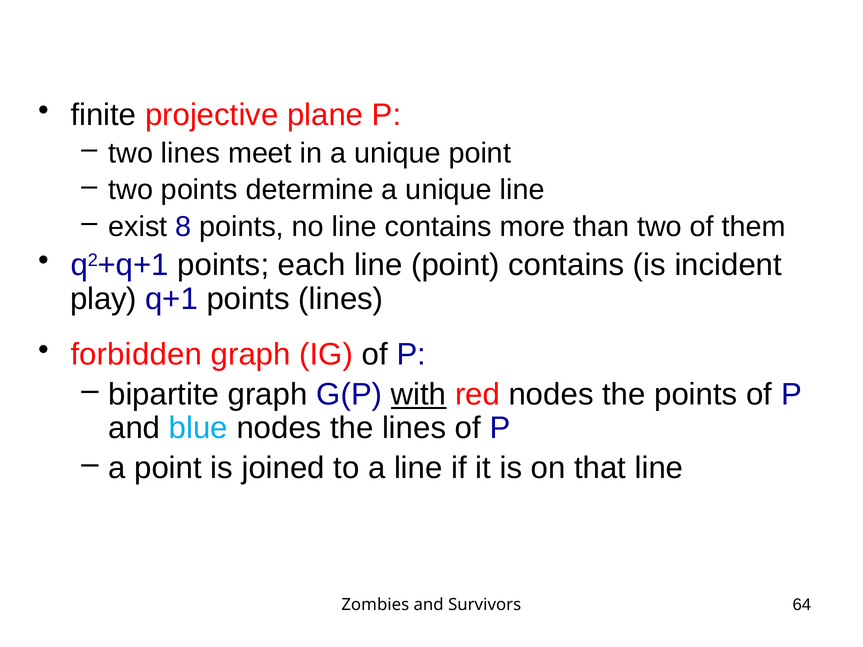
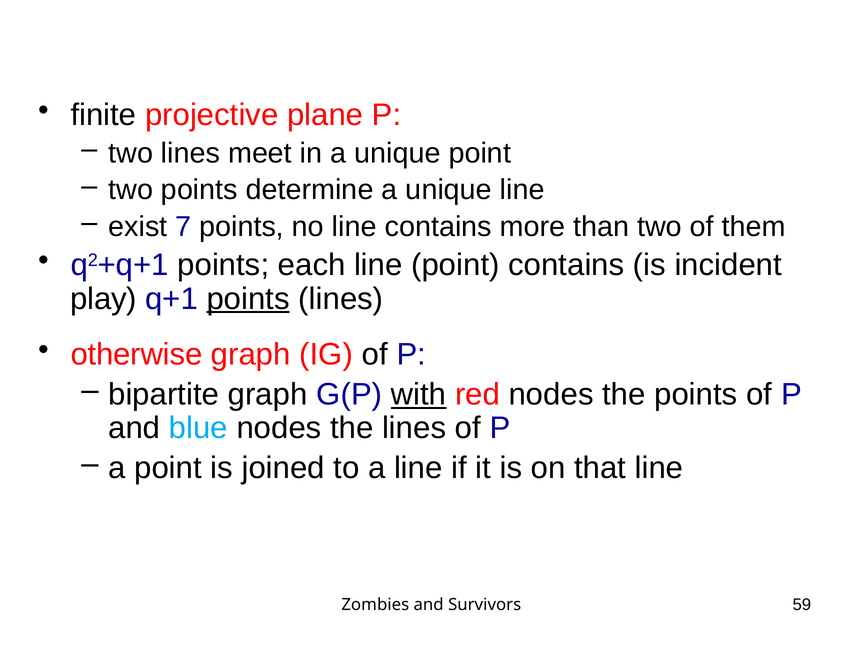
8: 8 -> 7 (183, 227)
points underline: none -> present (248, 299)
forbidden: forbidden -> otherwise (136, 355)
64: 64 -> 59 (802, 605)
